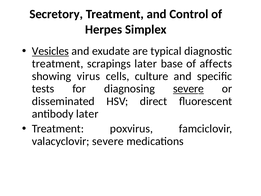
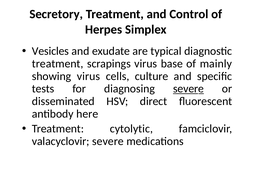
Vesicles underline: present -> none (50, 51)
scrapings later: later -> virus (146, 64)
affects: affects -> mainly (216, 64)
antibody later: later -> here (87, 114)
poxvirus: poxvirus -> cytolytic (131, 129)
